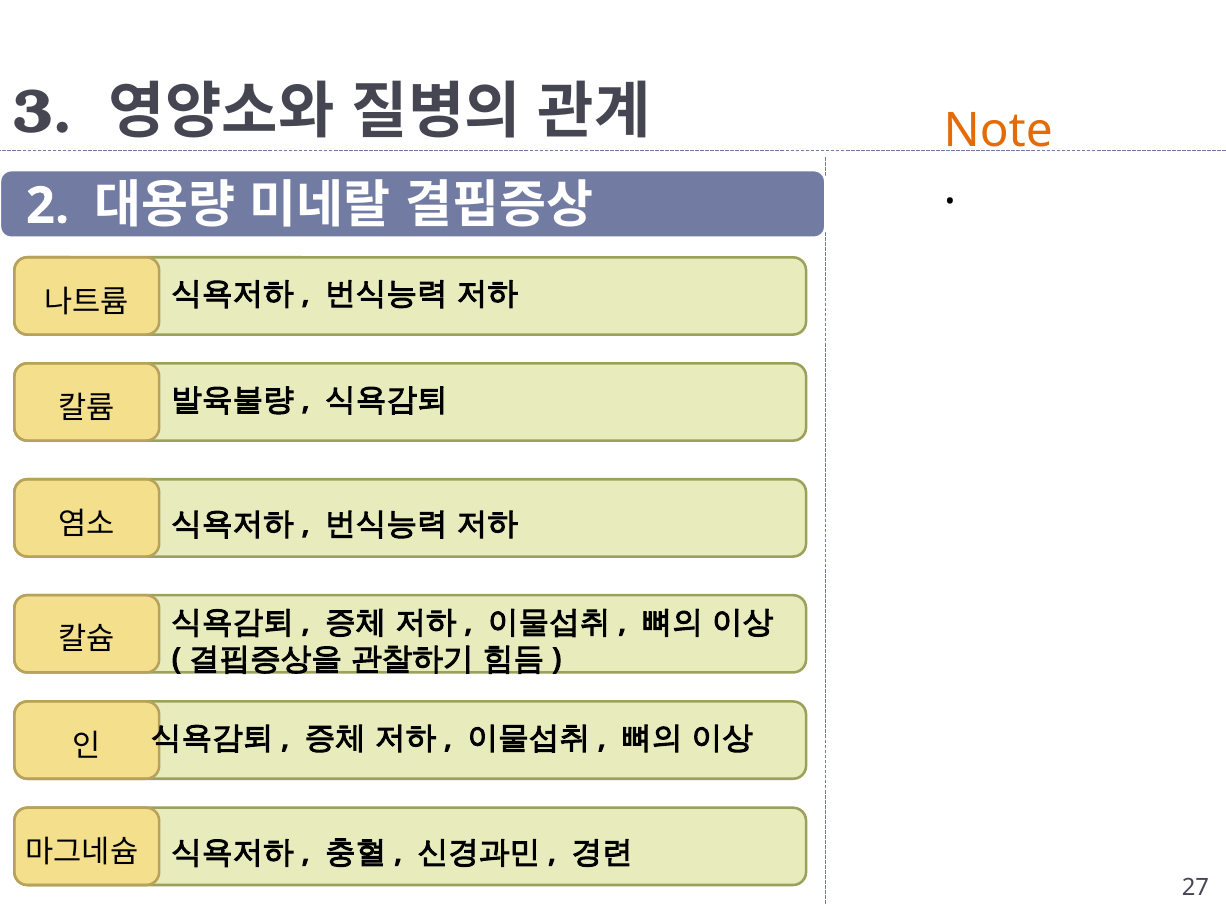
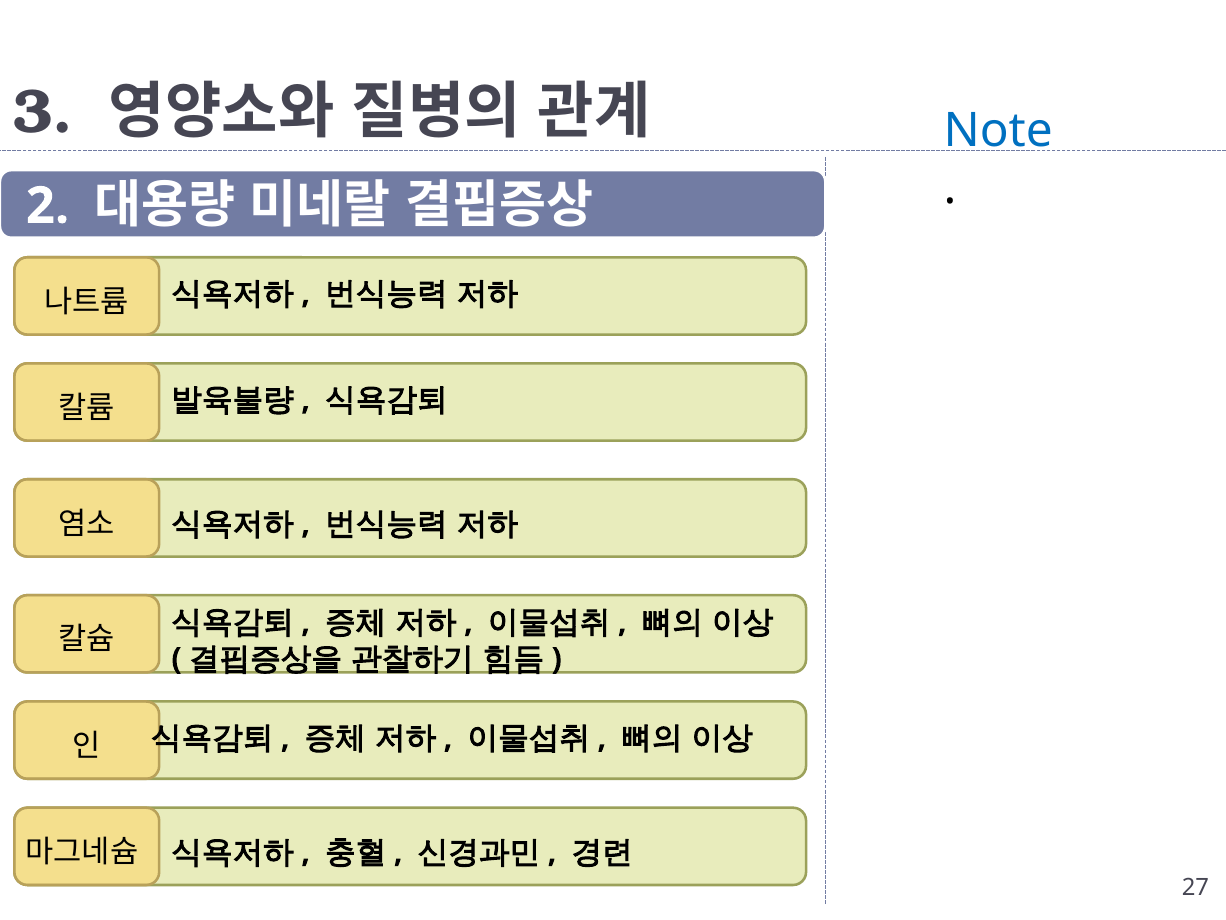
Note colour: orange -> blue (998, 131)
